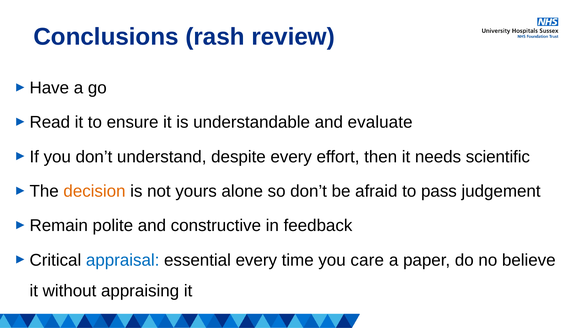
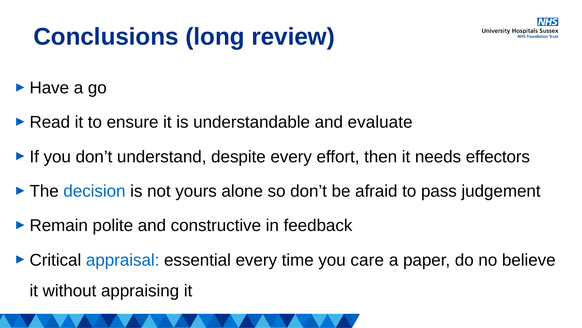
rash: rash -> long (215, 37)
scientific: scientific -> effectors (498, 156)
decision colour: orange -> blue (94, 191)
